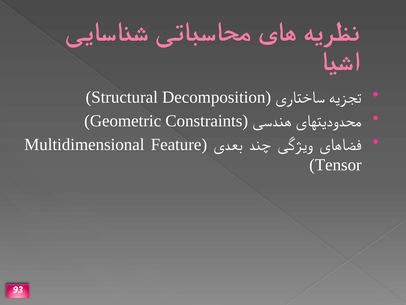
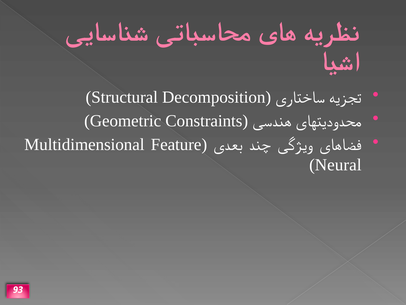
Tensor: Tensor -> Neural (338, 165)
